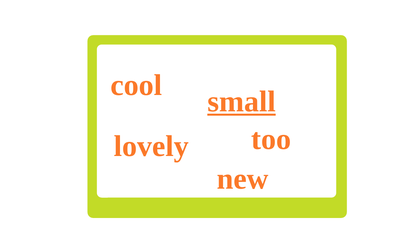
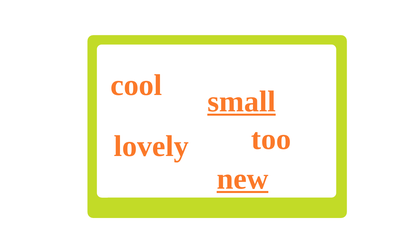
new underline: none -> present (243, 179)
